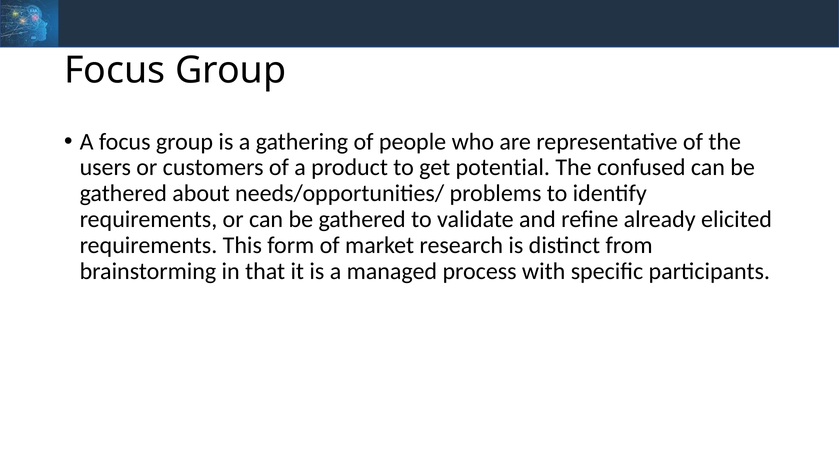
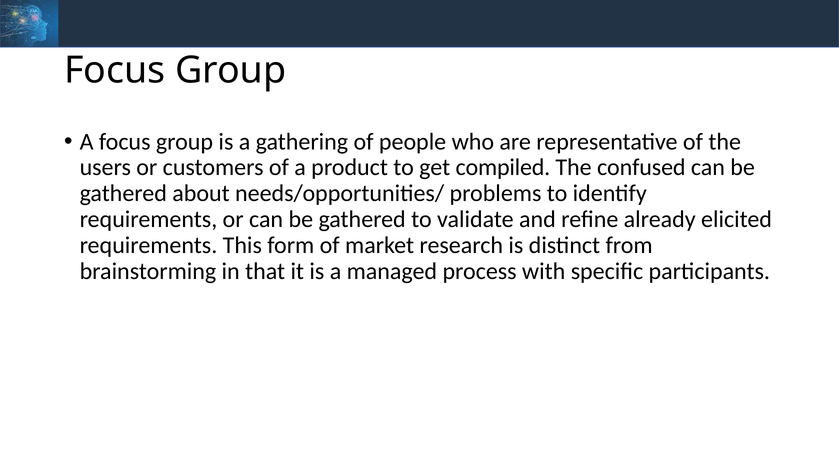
potential: potential -> compiled (503, 167)
